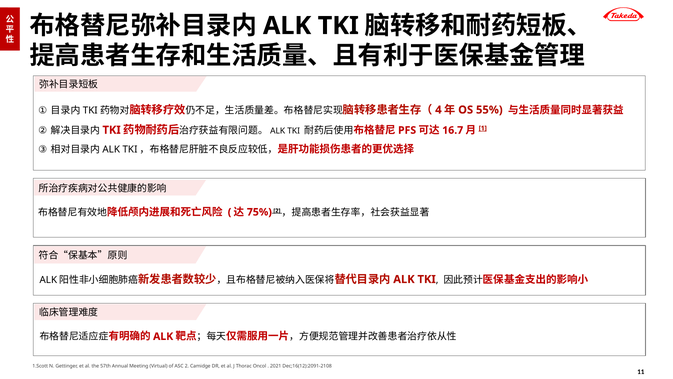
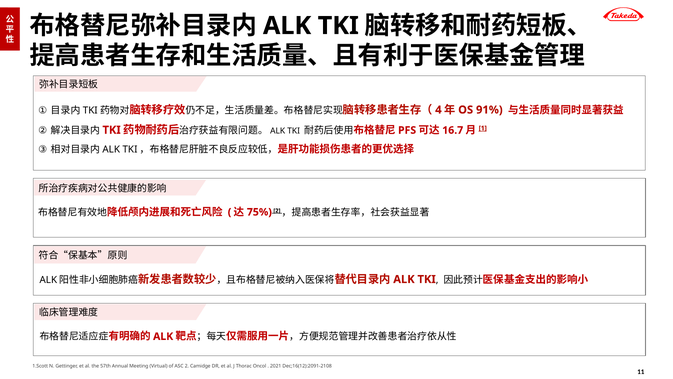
55%: 55% -> 91% (489, 110)
